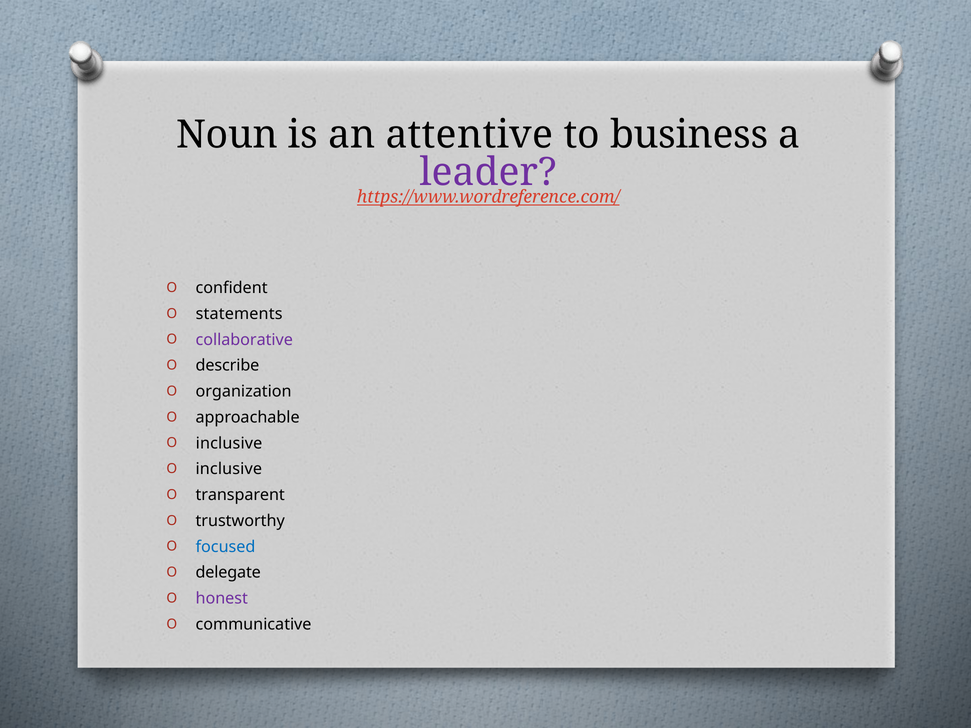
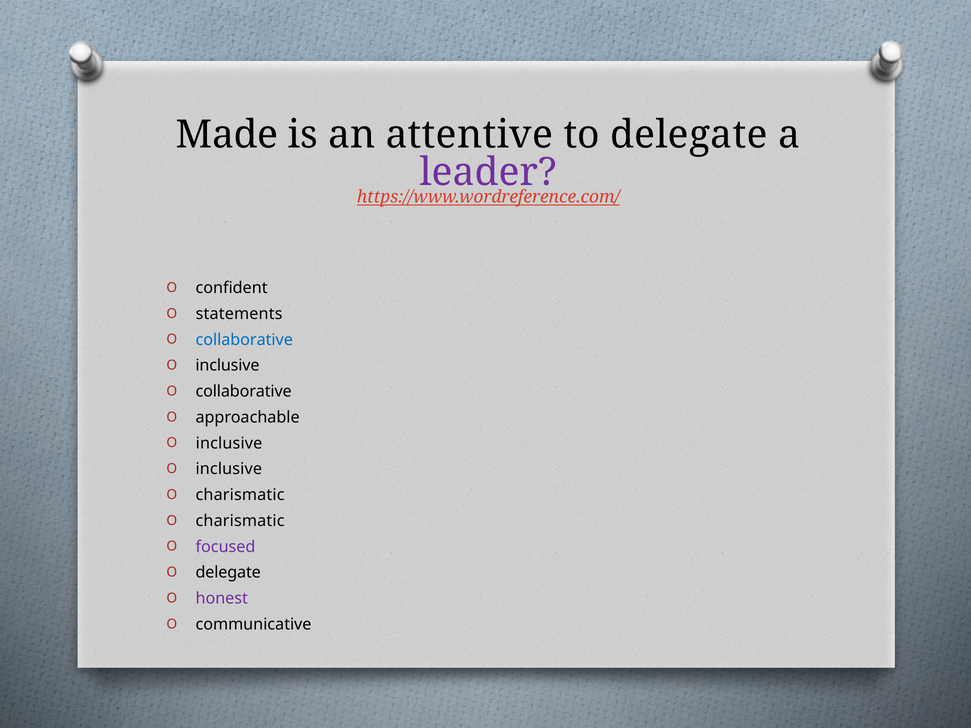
Noun: Noun -> Made (227, 135)
to business: business -> delegate (689, 135)
collaborative colour: purple -> blue (244, 340)
describe: describe -> inclusive (227, 366)
organization: organization -> collaborative (244, 392)
transparent: transparent -> charismatic (240, 495)
trustworthy: trustworthy -> charismatic (240, 521)
focused colour: blue -> purple (225, 547)
